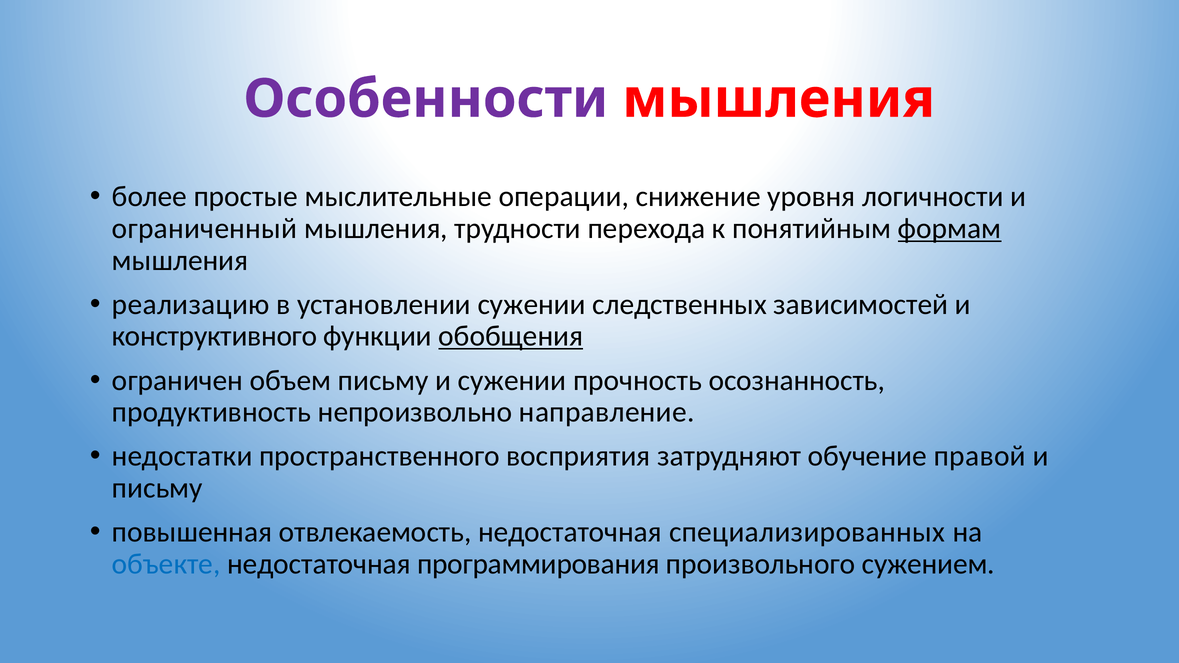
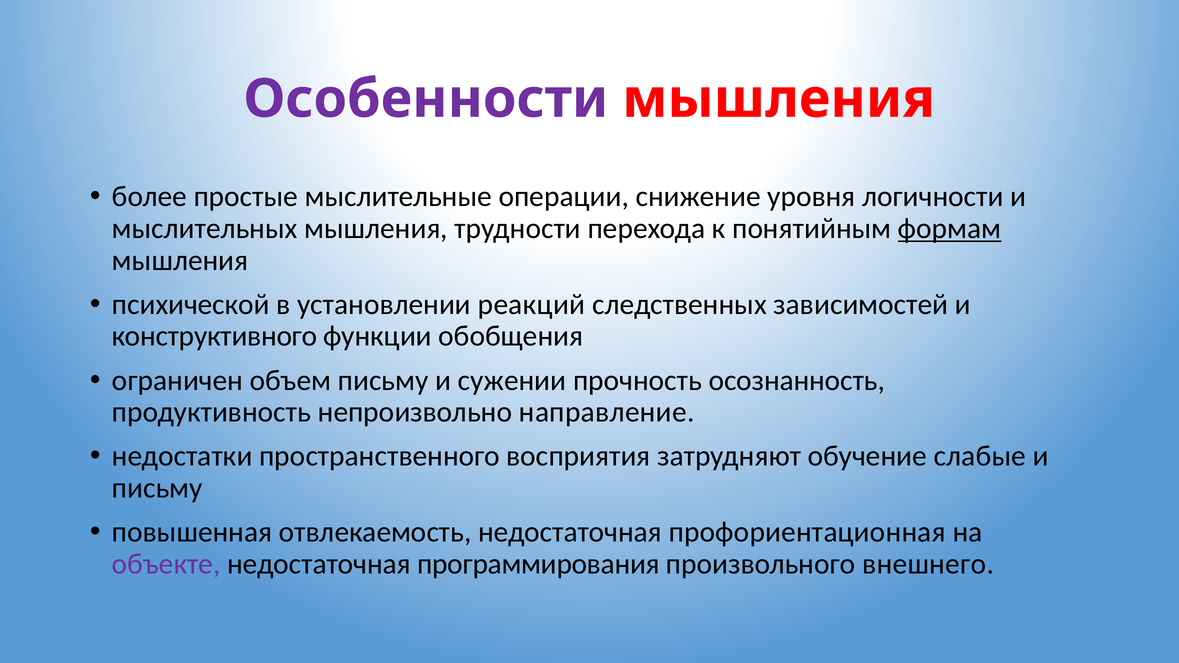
ограниченный: ограниченный -> мыслительных (205, 229)
реализацию: реализацию -> психической (191, 304)
установлении сужении: сужении -> реакций (531, 304)
обобщения underline: present -> none (511, 336)
правой: правой -> слабые (980, 456)
специализированных: специализированных -> профориентационная (807, 532)
объекте colour: blue -> purple (166, 564)
сужением: сужением -> внешнего (928, 564)
